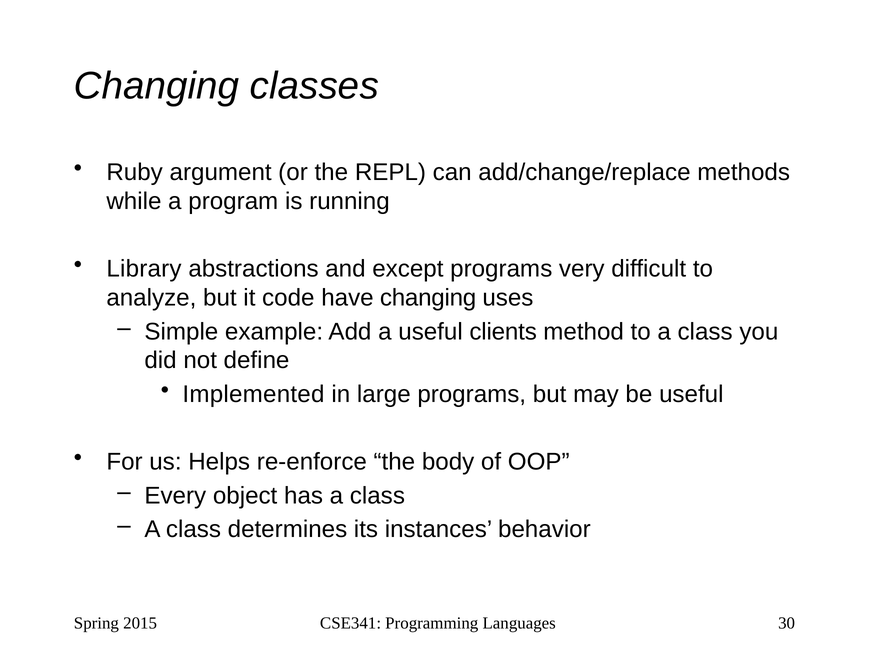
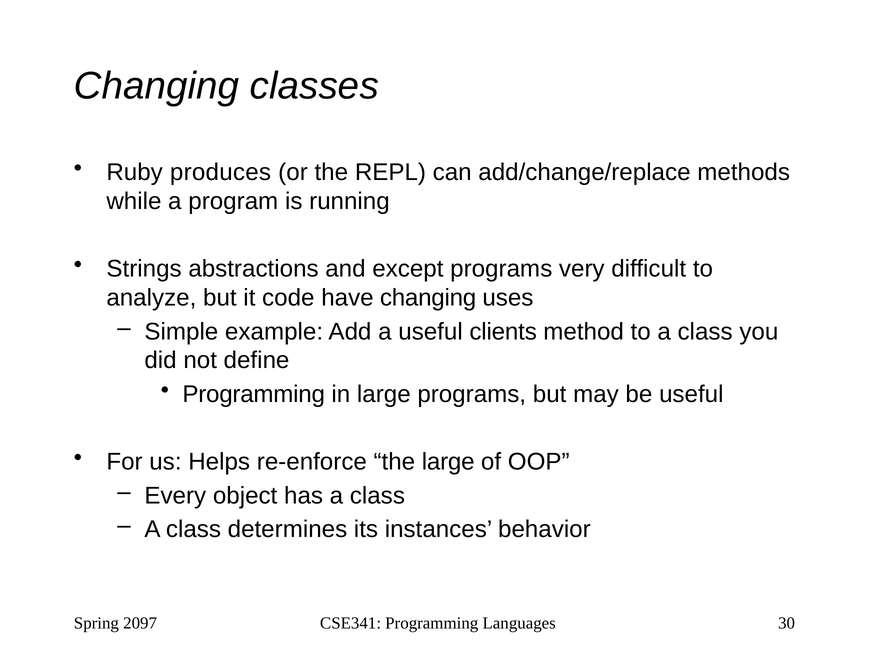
argument: argument -> produces (220, 173)
Library: Library -> Strings (144, 269)
Implemented: Implemented -> Programming (254, 395)
the body: body -> large (448, 462)
2015: 2015 -> 2097 (140, 624)
